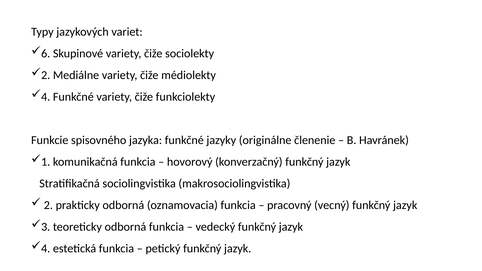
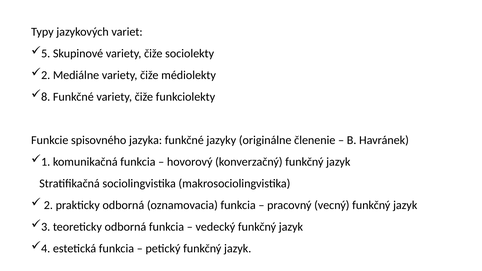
6: 6 -> 5 (46, 53)
4: 4 -> 8 (46, 97)
